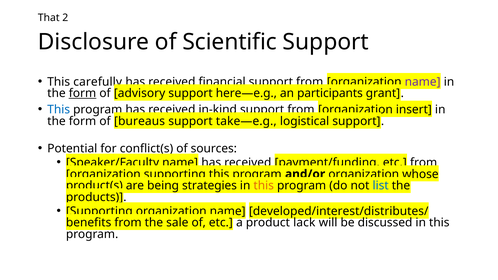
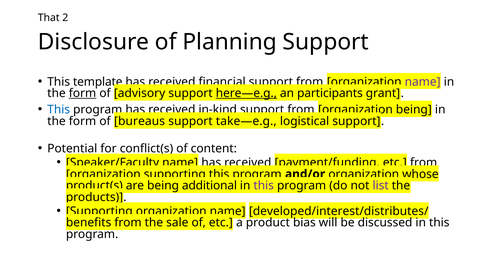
Scientific: Scientific -> Planning (230, 42)
carefully: carefully -> template (98, 82)
here—e.g underline: none -> present (246, 93)
insert: insert -> being (414, 110)
sources: sources -> content (214, 149)
strategies: strategies -> additional (209, 186)
this colour: orange -> purple (264, 186)
list colour: blue -> purple (381, 186)
lack: lack -> bias (304, 223)
